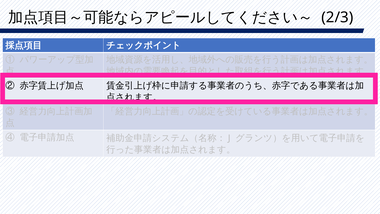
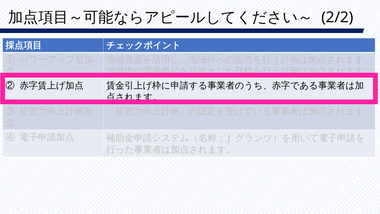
2/3: 2/3 -> 2/2 (337, 17)
